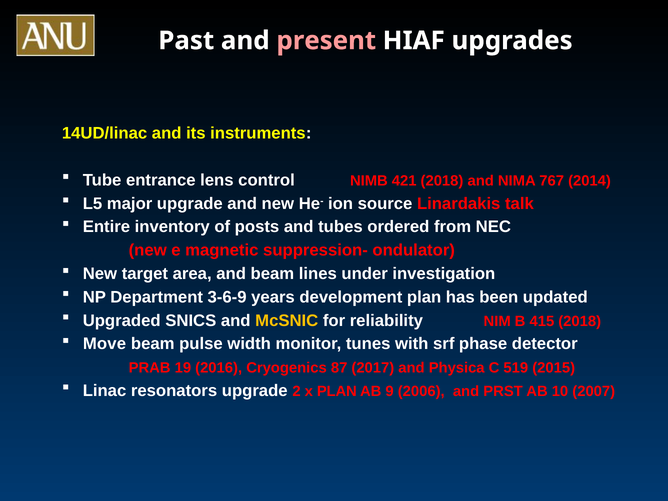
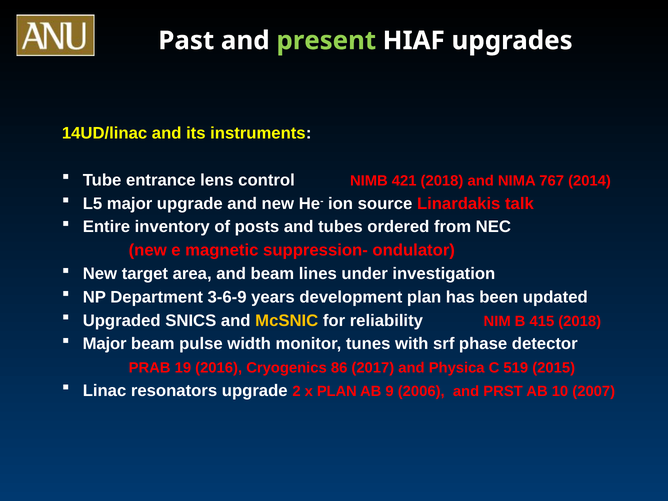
present colour: pink -> light green (326, 41)
Move: Move -> Major (105, 344)
87: 87 -> 86 (339, 368)
